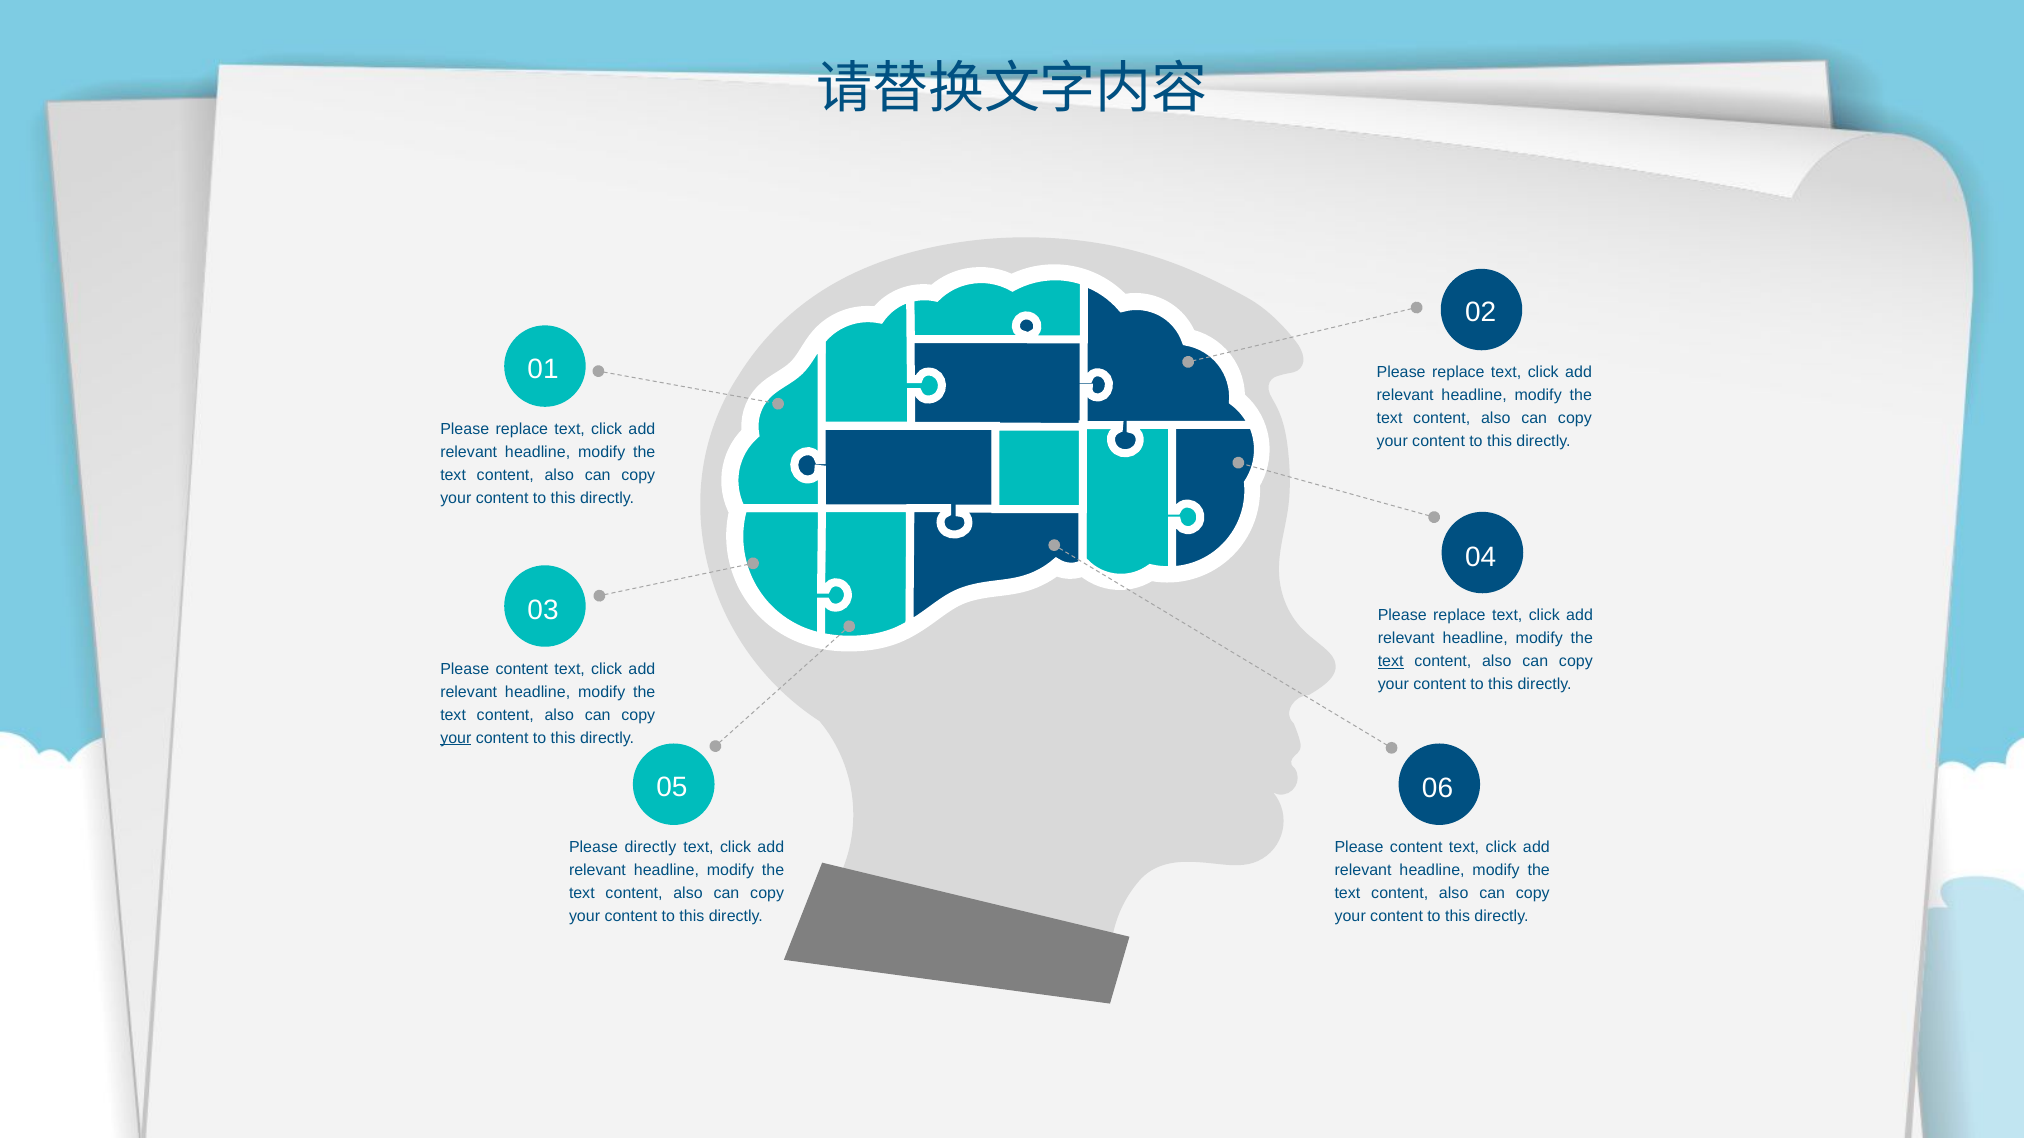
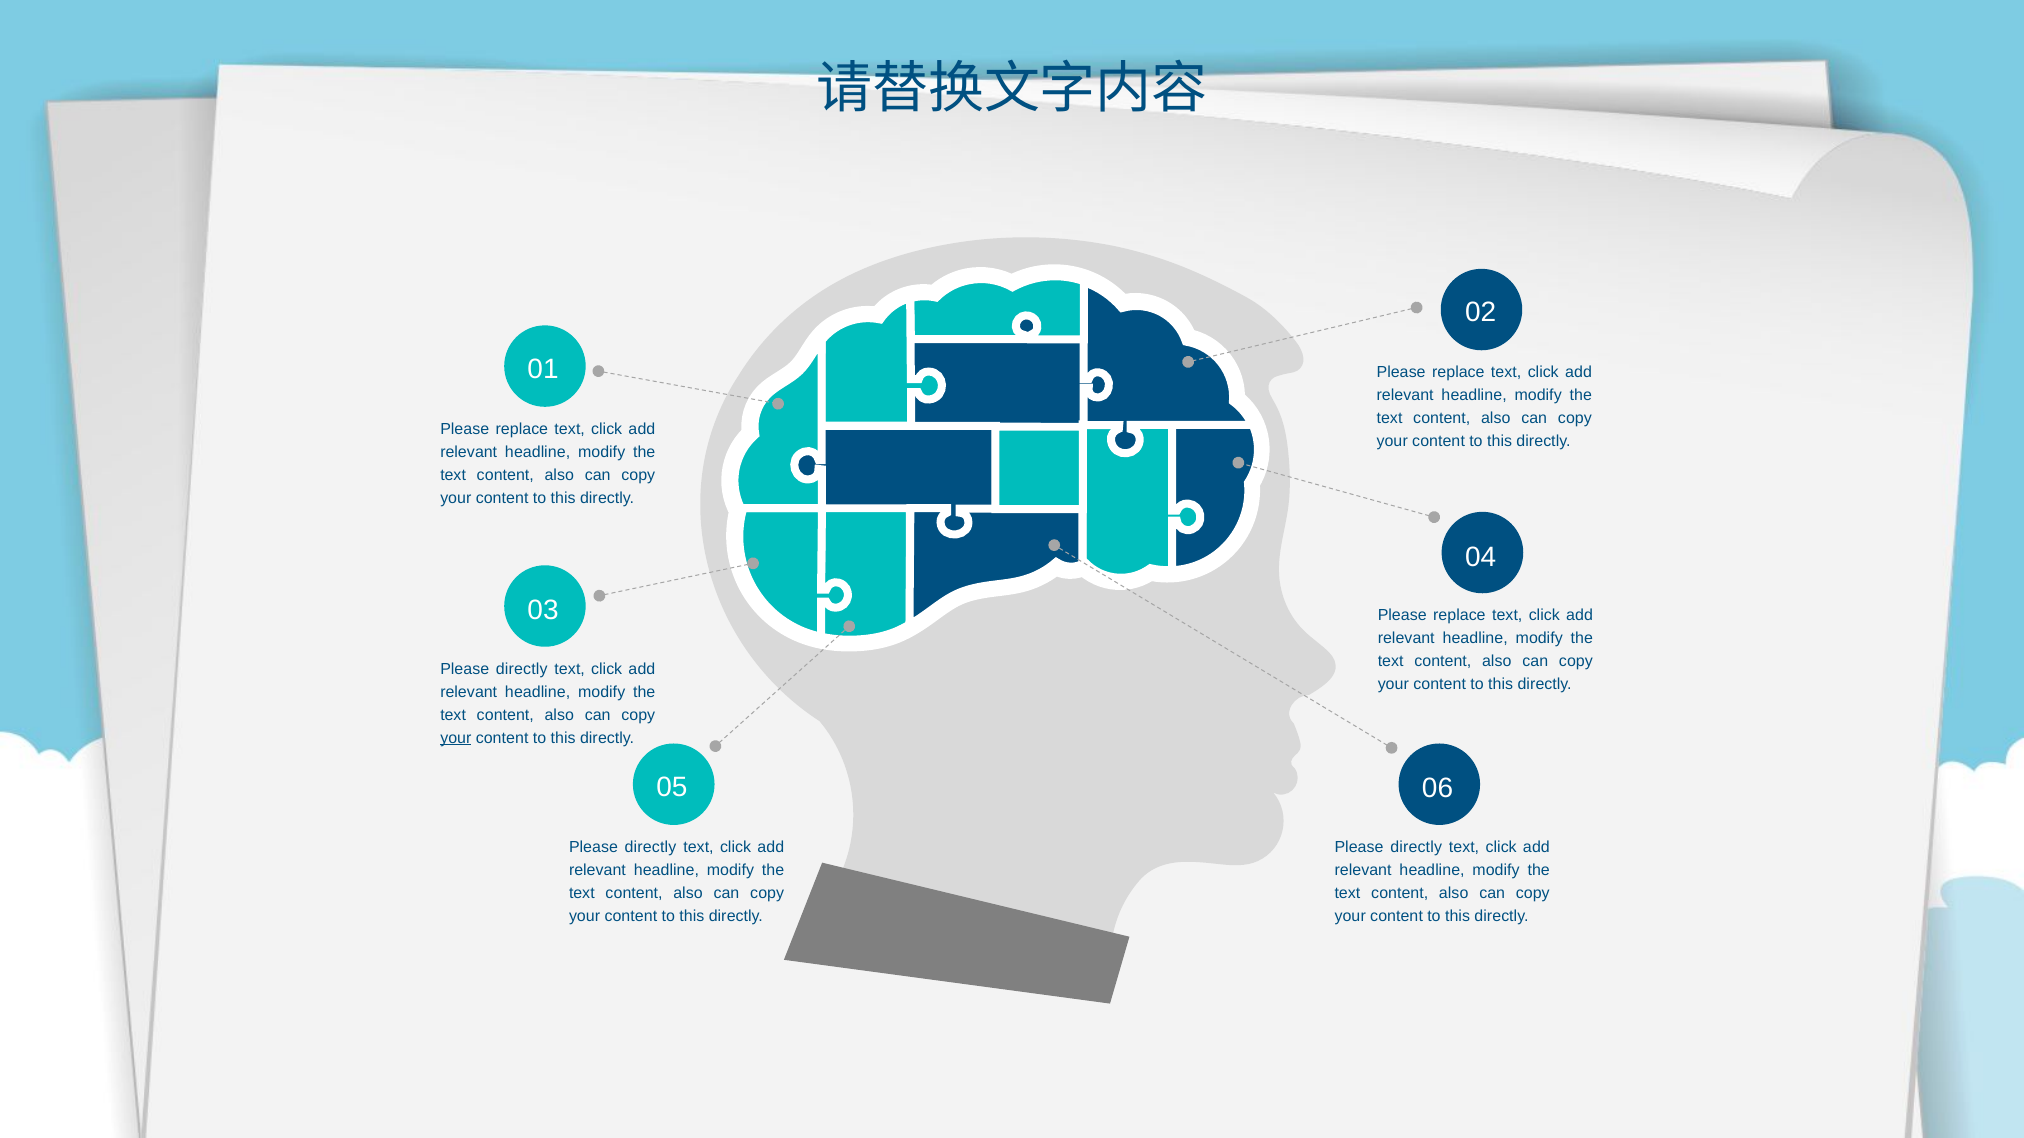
text underline: present -> none (1391, 662)
content: content -> directly (522, 669)
content: content -> directly (1416, 848)
